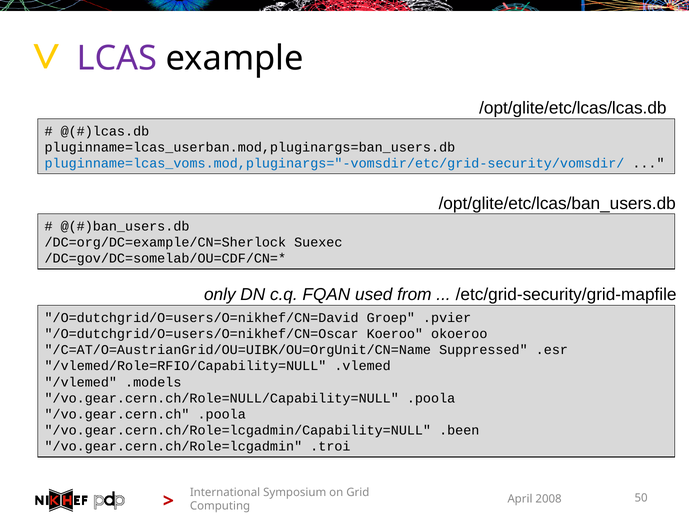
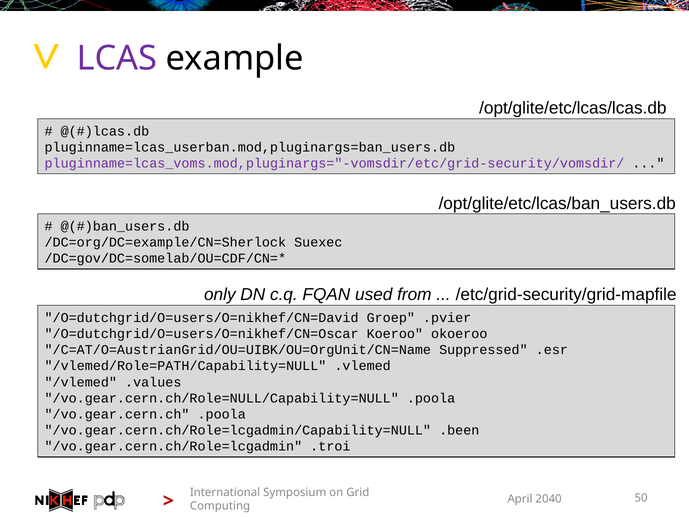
pluginname=lcas_voms.mod,pluginargs="-vomsdir/etc/grid-security/vomsdir/ colour: blue -> purple (334, 163)
/vlemed/Role=RFIO/Capability=NULL: /vlemed/Role=RFIO/Capability=NULL -> /vlemed/Role=PATH/Capability=NULL (185, 366)
.models: .models -> .values (153, 382)
2008: 2008 -> 2040 (549, 499)
